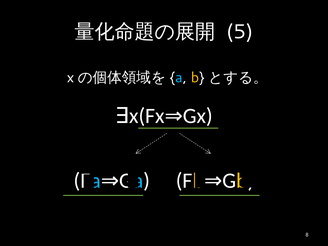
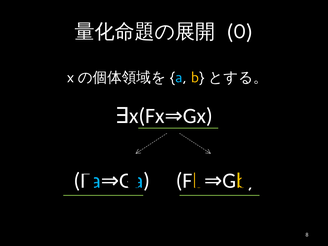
5: 5 -> 0 (240, 32)
